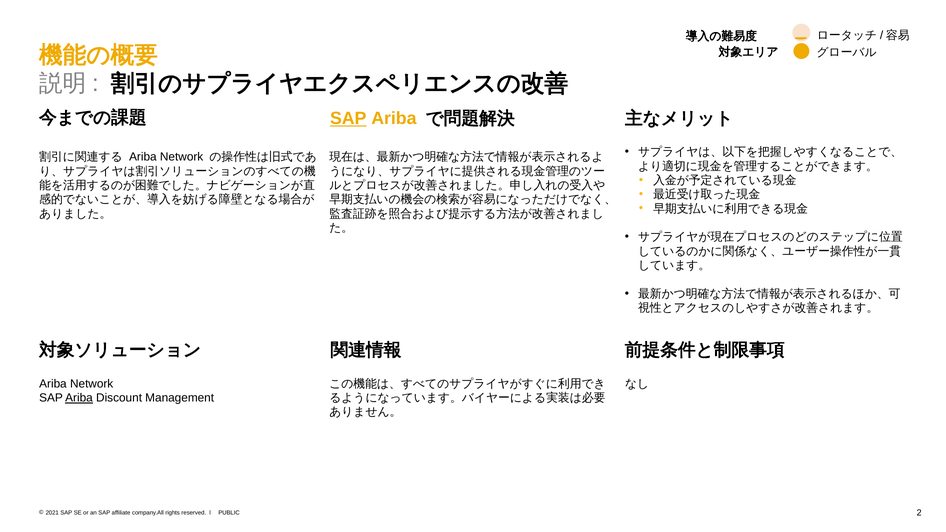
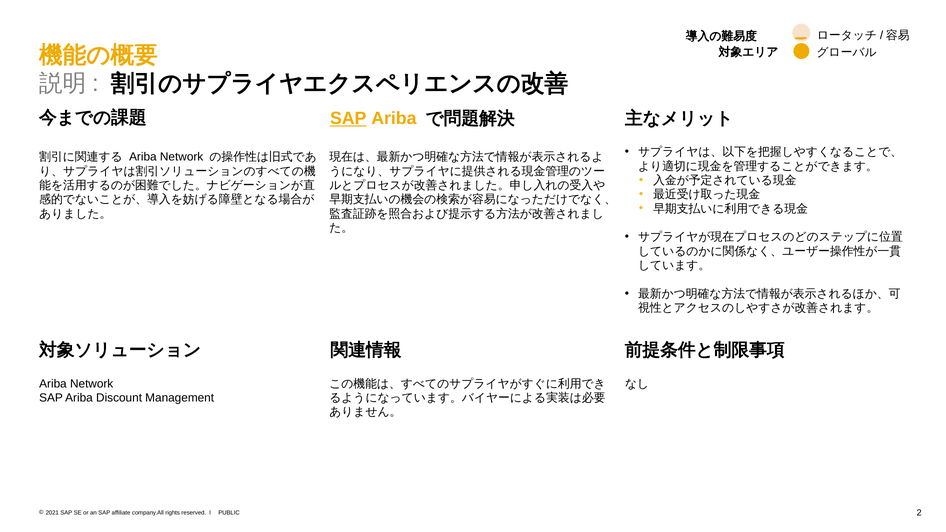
Ariba underline: present -> none (79, 398)
